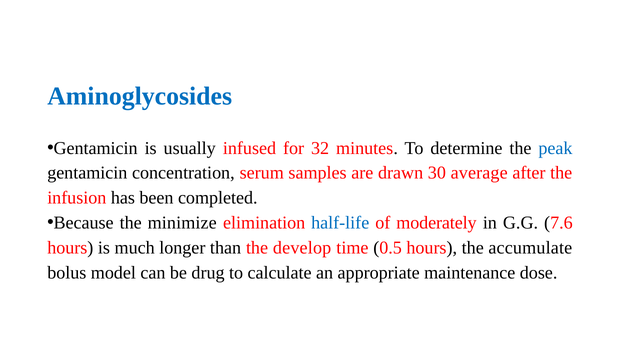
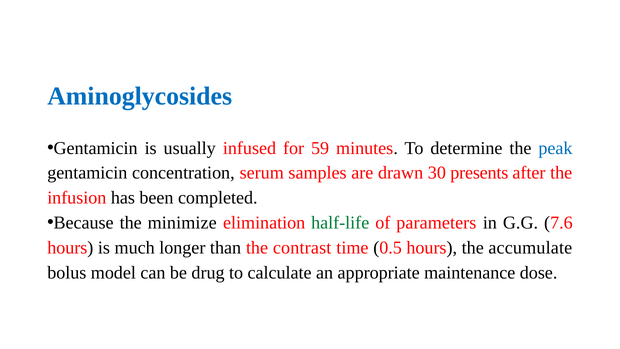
32: 32 -> 59 (320, 148)
average: average -> presents (479, 173)
half-life colour: blue -> green (340, 223)
moderately: moderately -> parameters (436, 223)
develop: develop -> contrast (302, 248)
